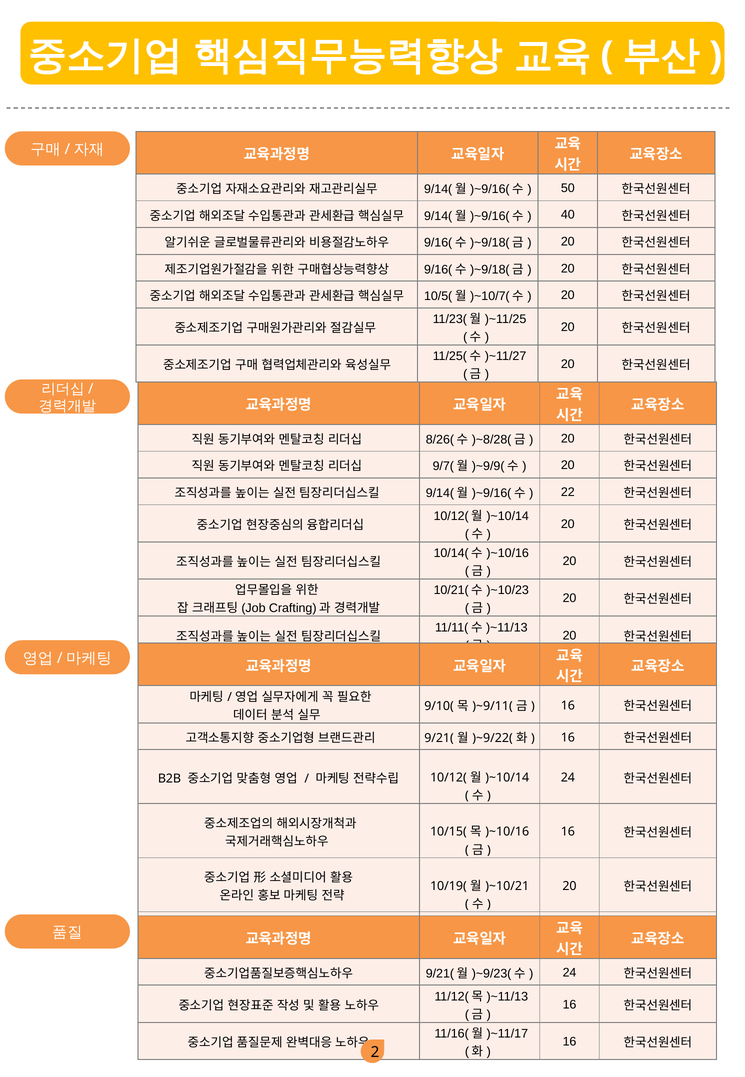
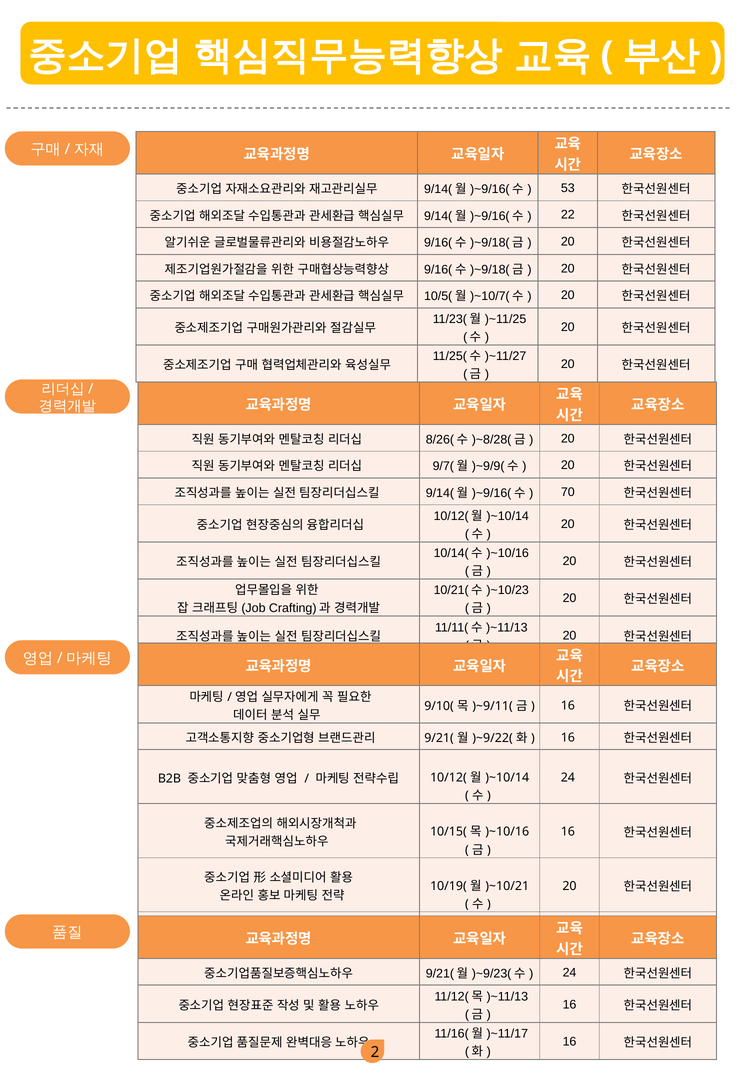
50: 50 -> 53 (568, 188)
40: 40 -> 22 (568, 215)
22: 22 -> 70 (568, 492)
